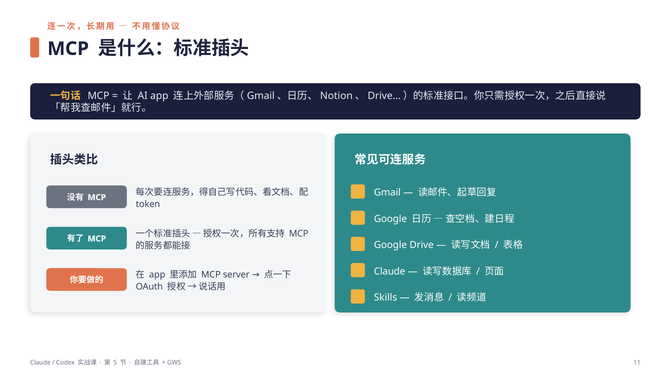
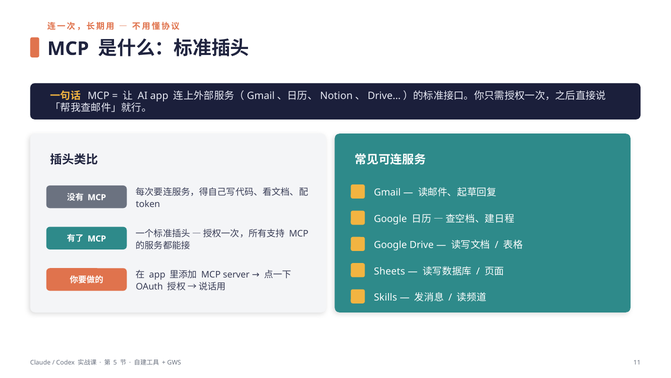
Claude: Claude -> Sheets (390, 271)
